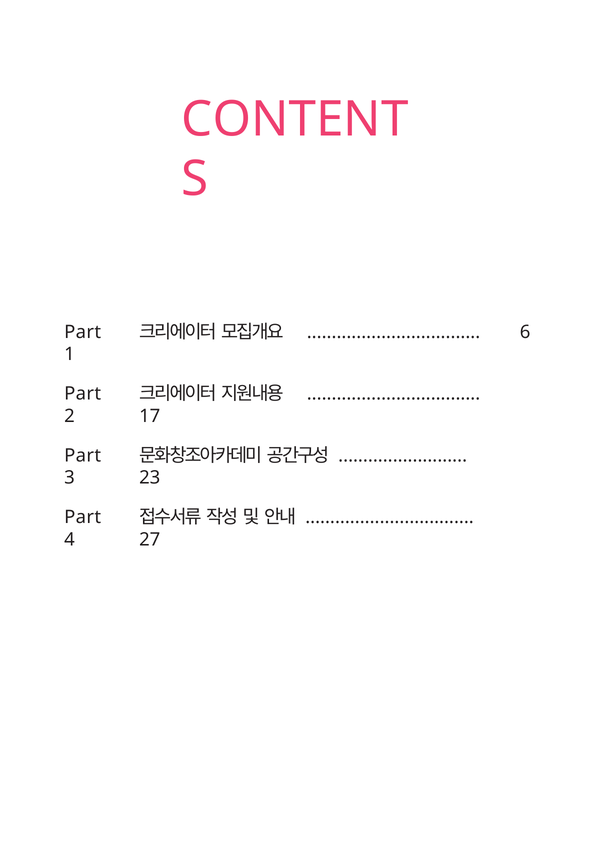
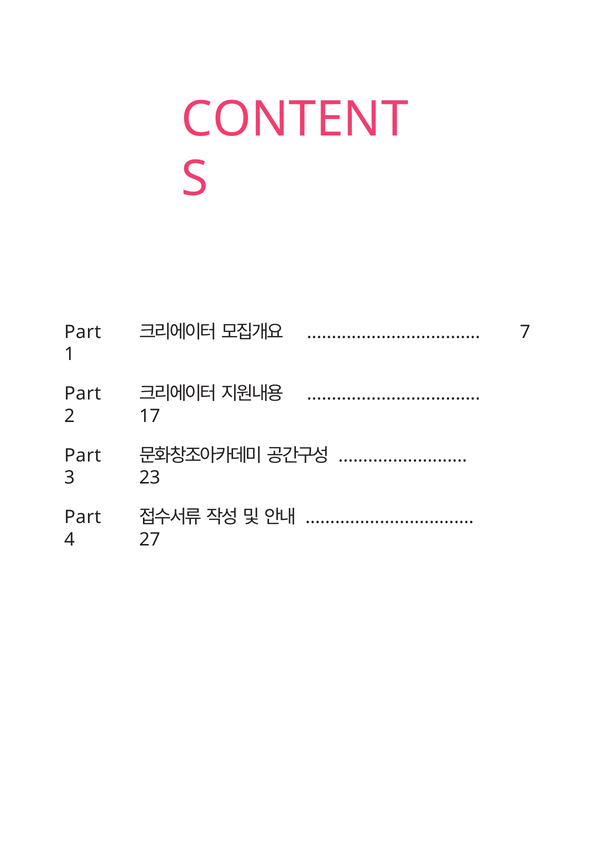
6: 6 -> 7 (525, 332)
